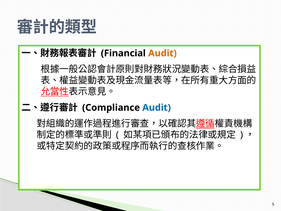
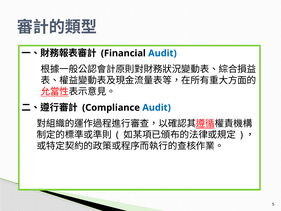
Audit colour: orange -> blue (162, 53)
